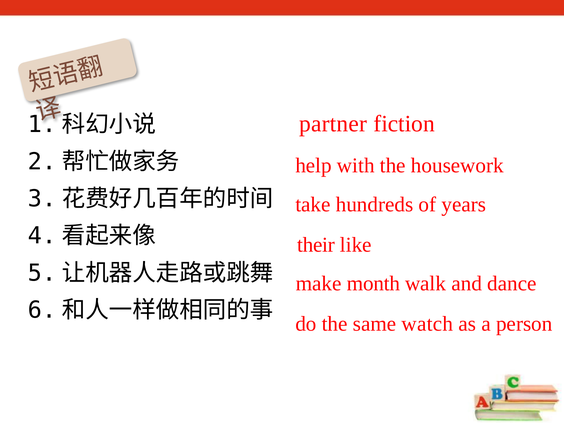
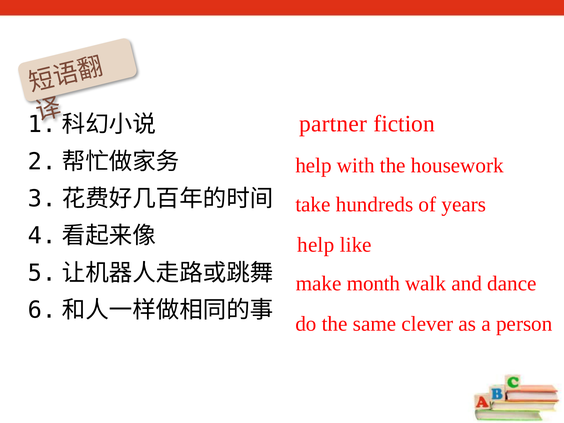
their: their -> help (316, 245)
watch: watch -> clever (427, 324)
